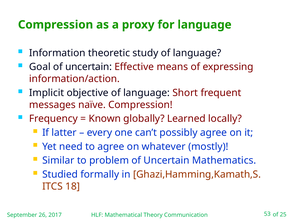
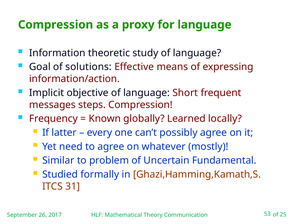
Goal of uncertain: uncertain -> solutions (88, 67)
naïve: naïve -> steps (92, 105)
Mathematics: Mathematics -> Fundamental (224, 161)
18: 18 -> 31 (73, 187)
